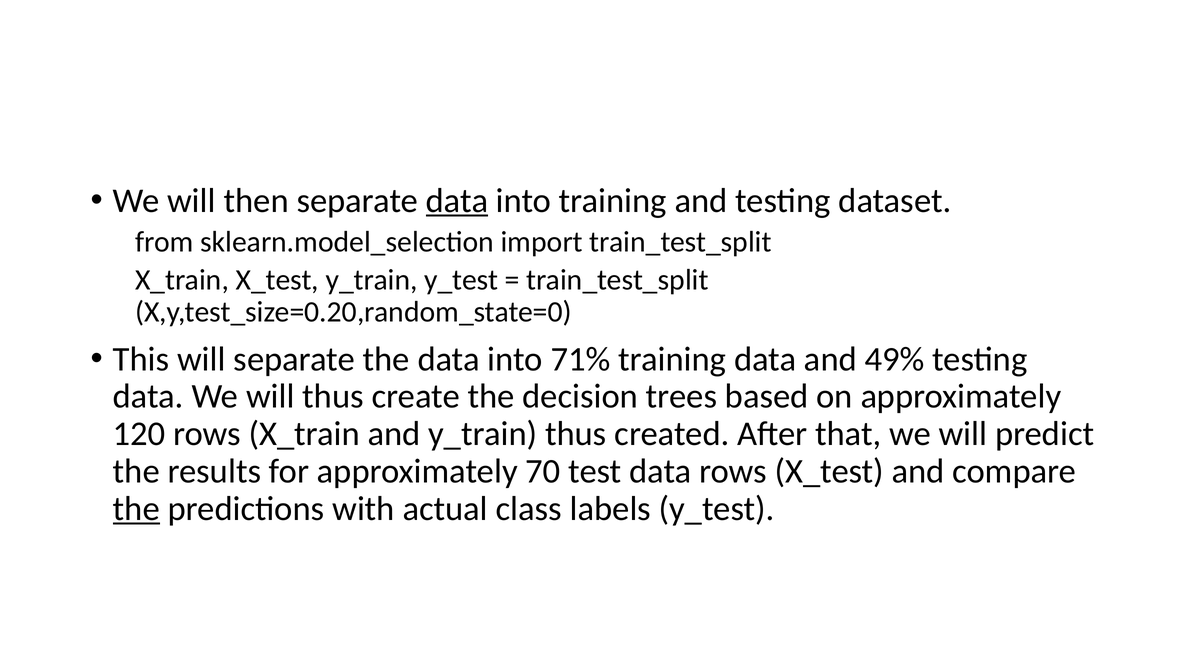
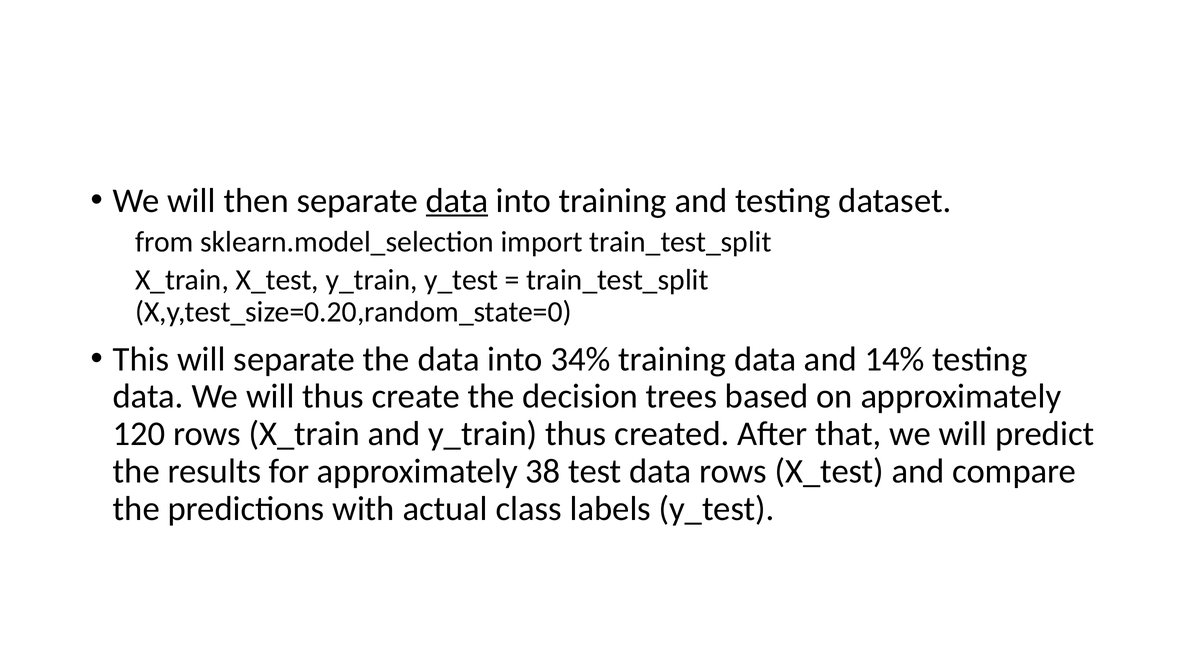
71%: 71% -> 34% (580, 359)
49%: 49% -> 14% (894, 359)
70: 70 -> 38 (543, 471)
the underline: present -> none (136, 509)
